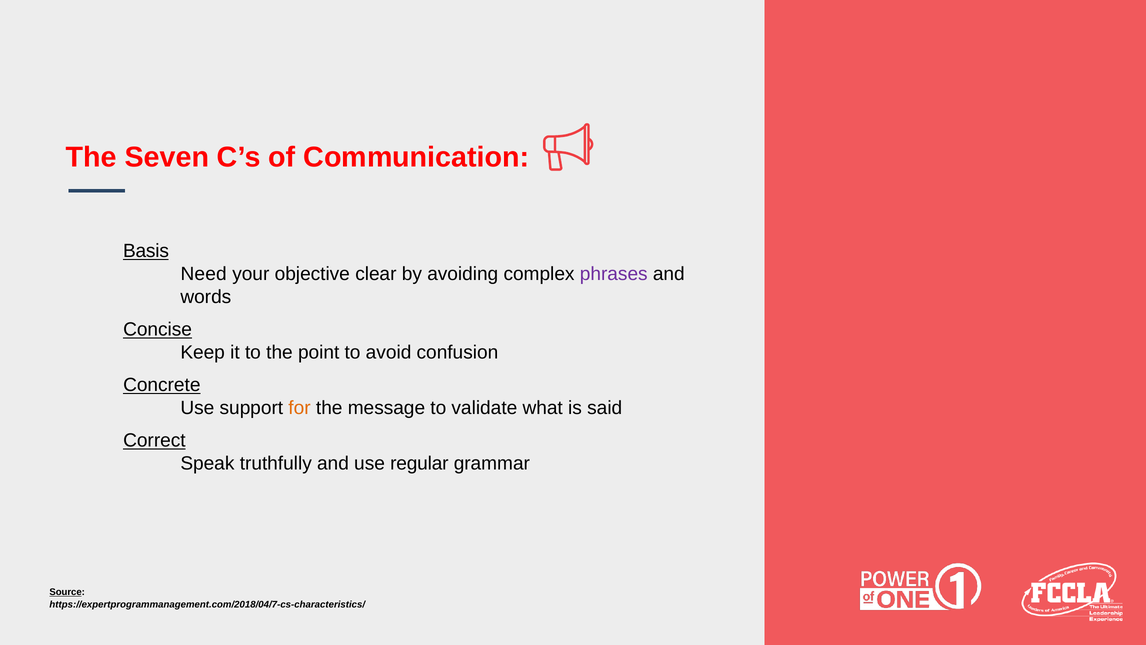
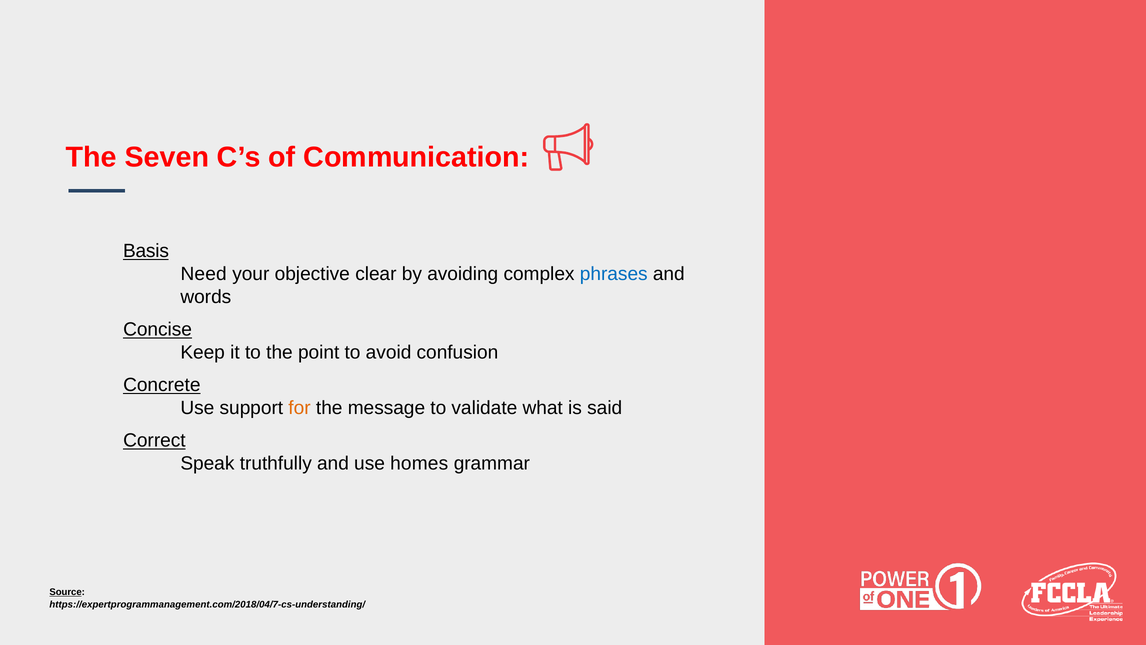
phrases colour: purple -> blue (614, 274)
regular: regular -> homes (419, 463)
https://expertprogrammanagement.com/2018/04/7-cs-characteristics/: https://expertprogrammanagement.com/2018/04/7-cs-characteristics/ -> https://expertprogrammanagement.com/2018/04/7-cs-understanding/ (207, 604)
